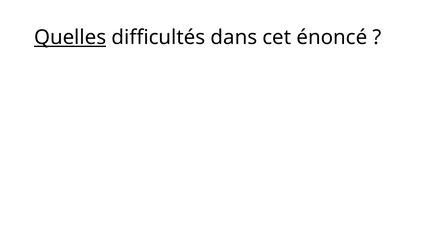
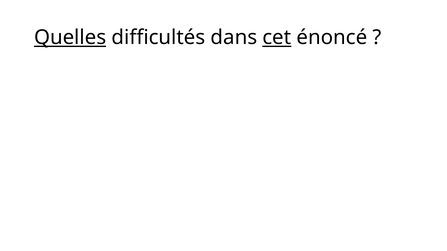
cet underline: none -> present (277, 38)
